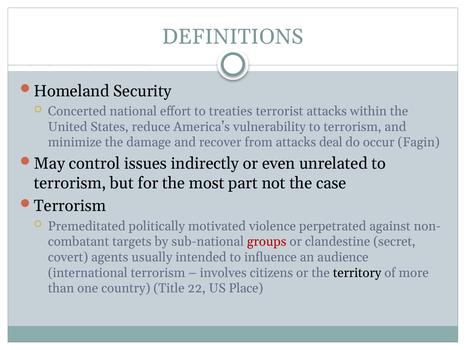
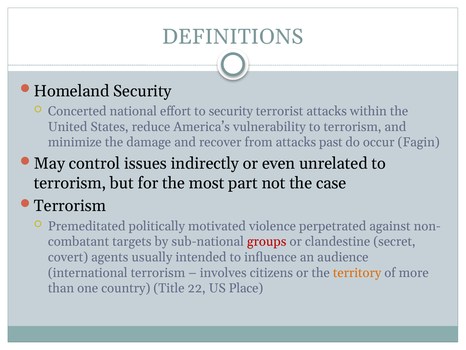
to treaties: treaties -> security (231, 111)
deal: deal -> past (331, 142)
territory colour: black -> orange (357, 272)
